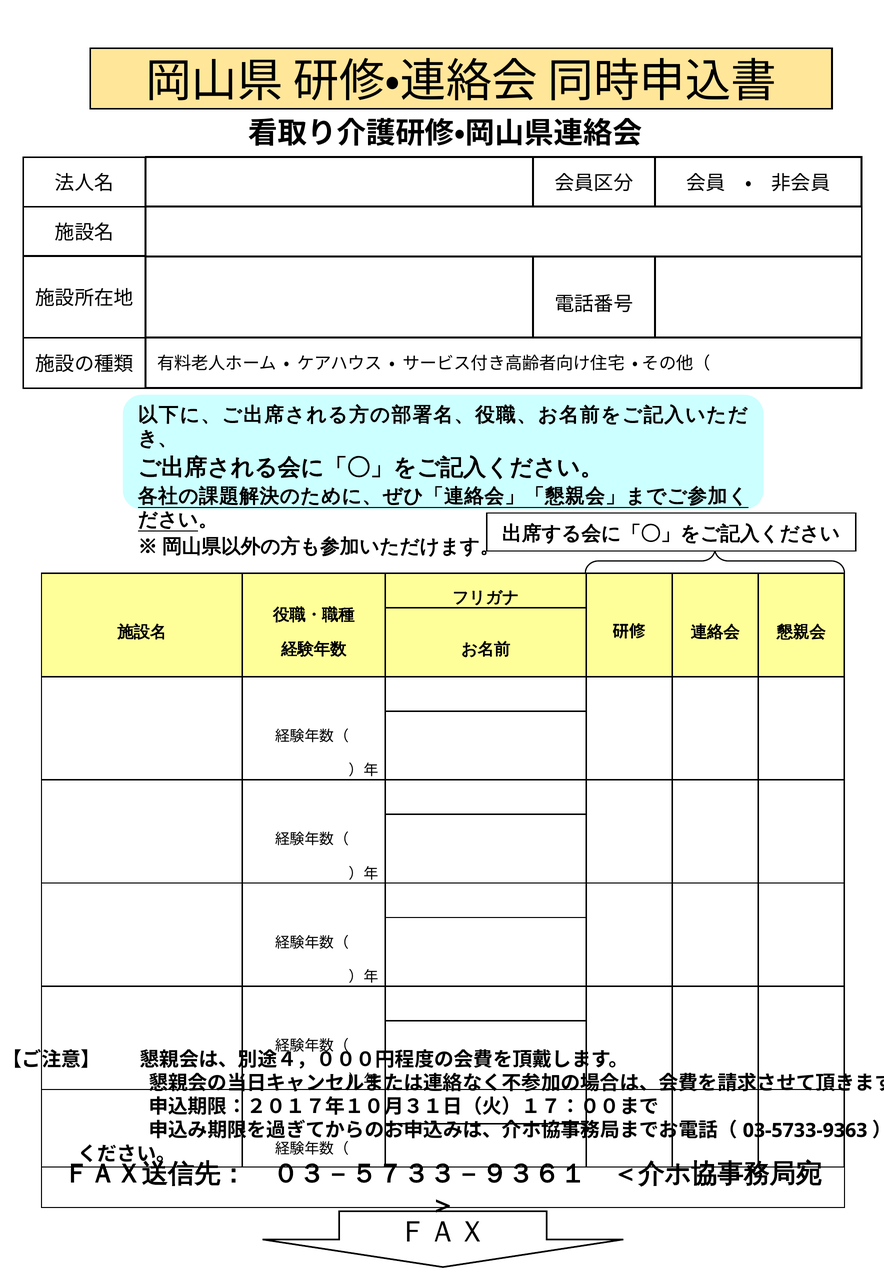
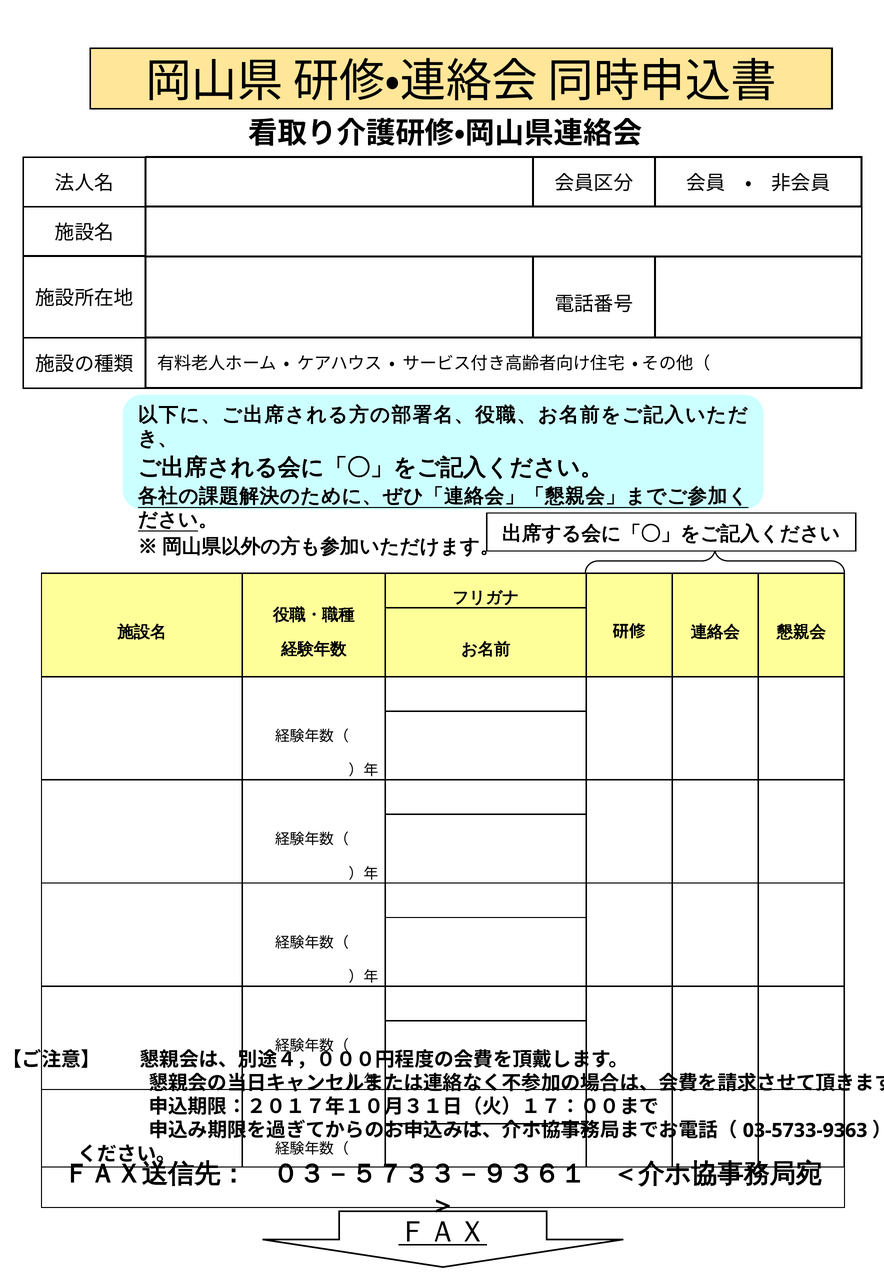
ＦＡＸ underline: none -> present (443, 1232)
